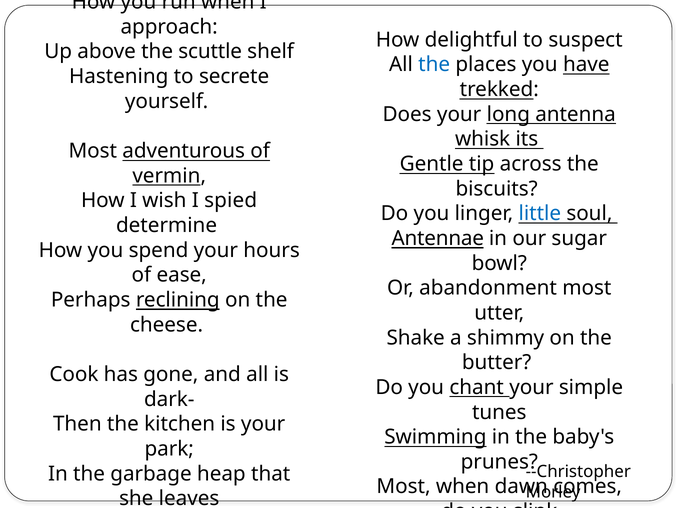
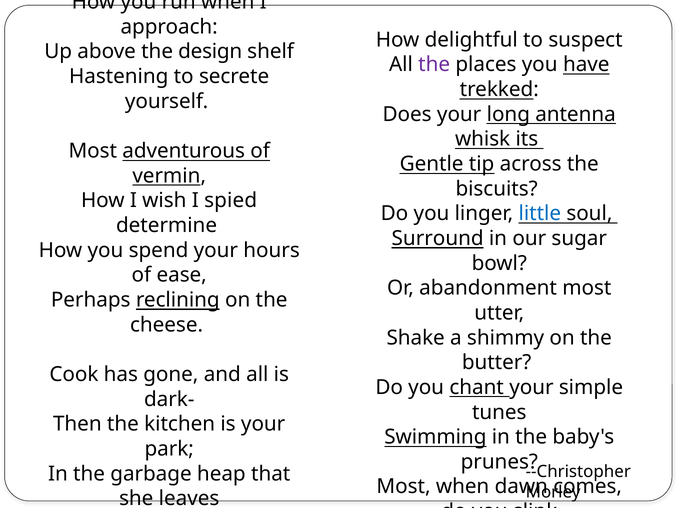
the scuttle: scuttle -> design (210, 52)
the colour: blue -> purple (434, 65)
Antennae: Antennae -> Surround (438, 238)
